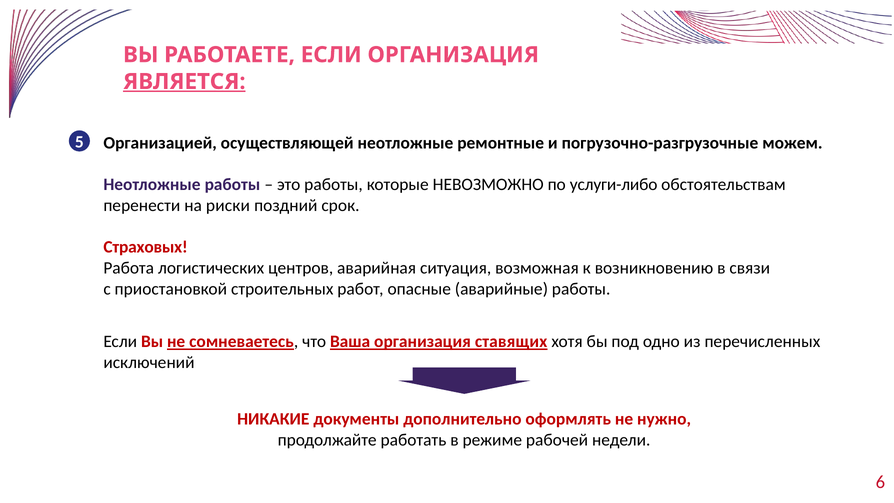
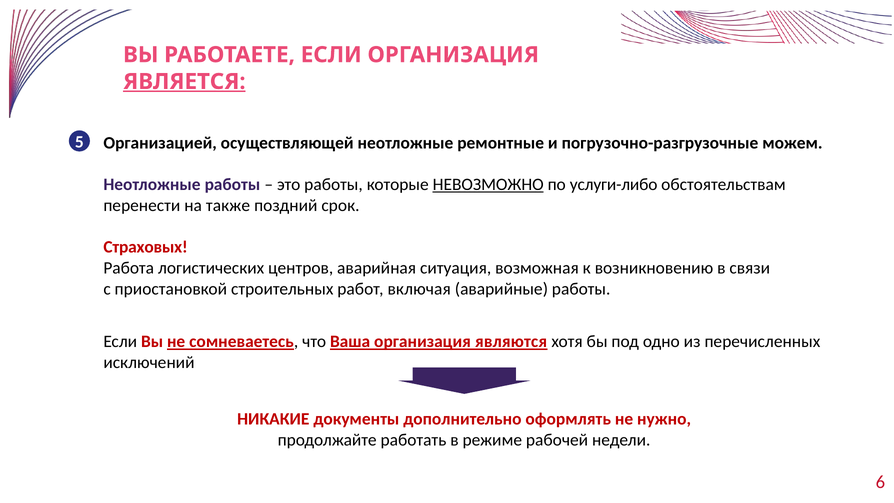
НЕВОЗМОЖНО underline: none -> present (488, 185)
риски: риски -> также (228, 205)
опасные: опасные -> включая (419, 289)
ставящих: ставящих -> являются (511, 342)
